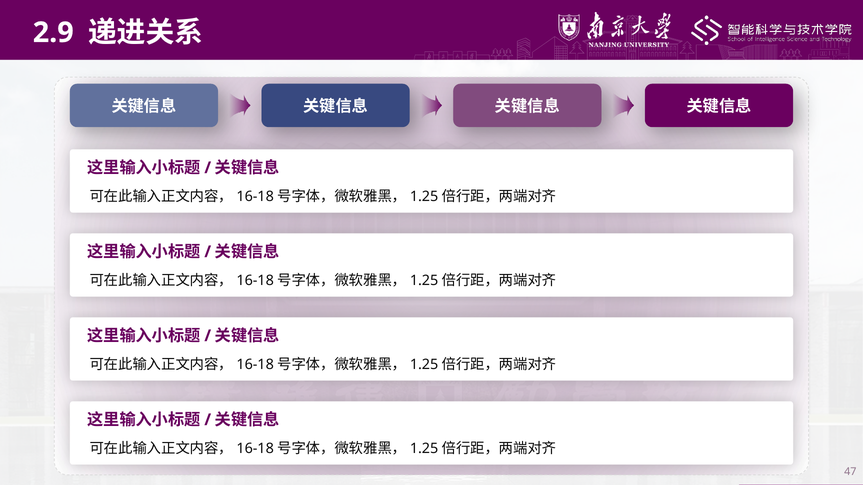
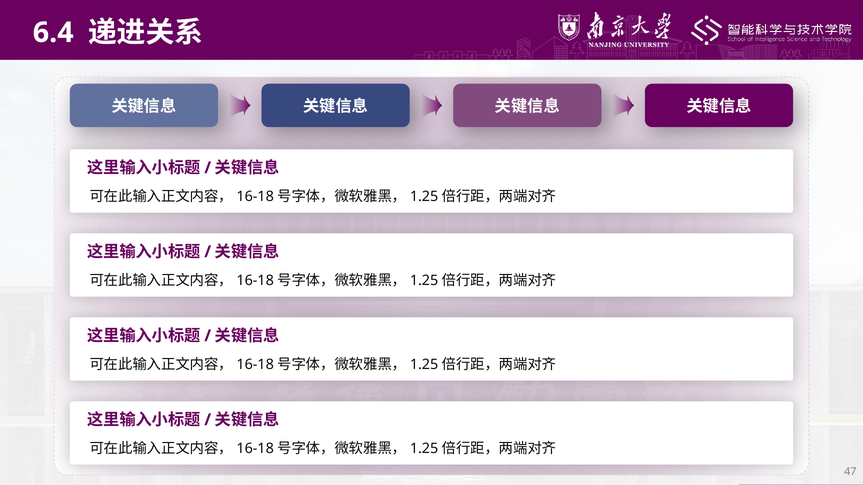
2.9: 2.9 -> 6.4 (53, 33)
